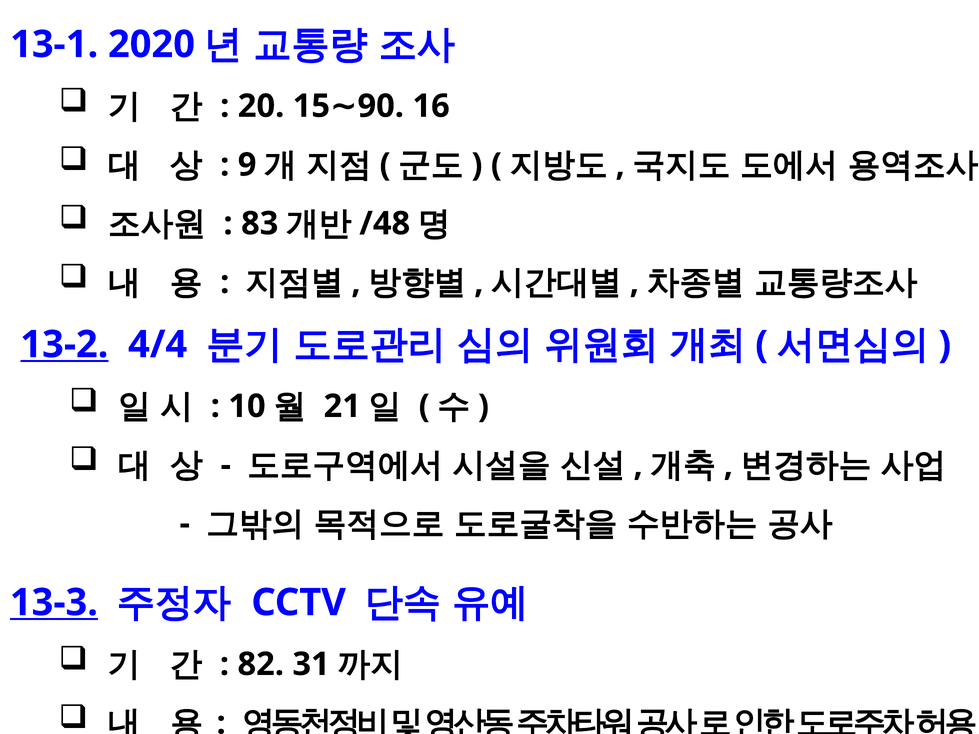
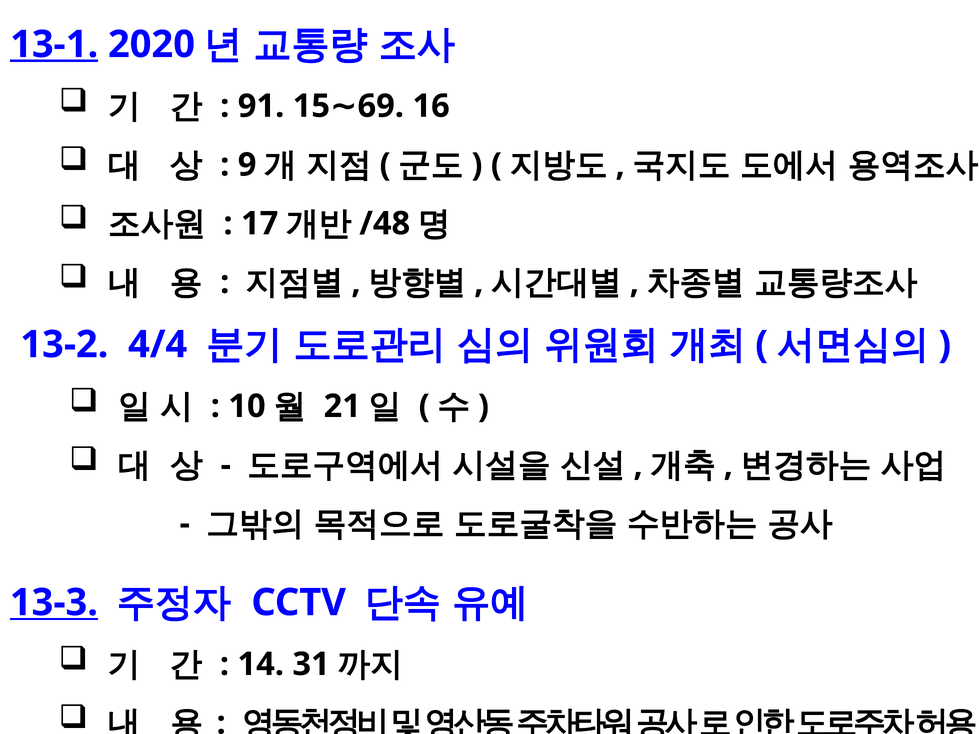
13-1 underline: none -> present (54, 44)
20: 20 -> 91 (261, 106)
90: 90 -> 69 (381, 106)
83: 83 -> 17 (260, 224)
13-2 underline: present -> none (64, 345)
82: 82 -> 14 (261, 664)
